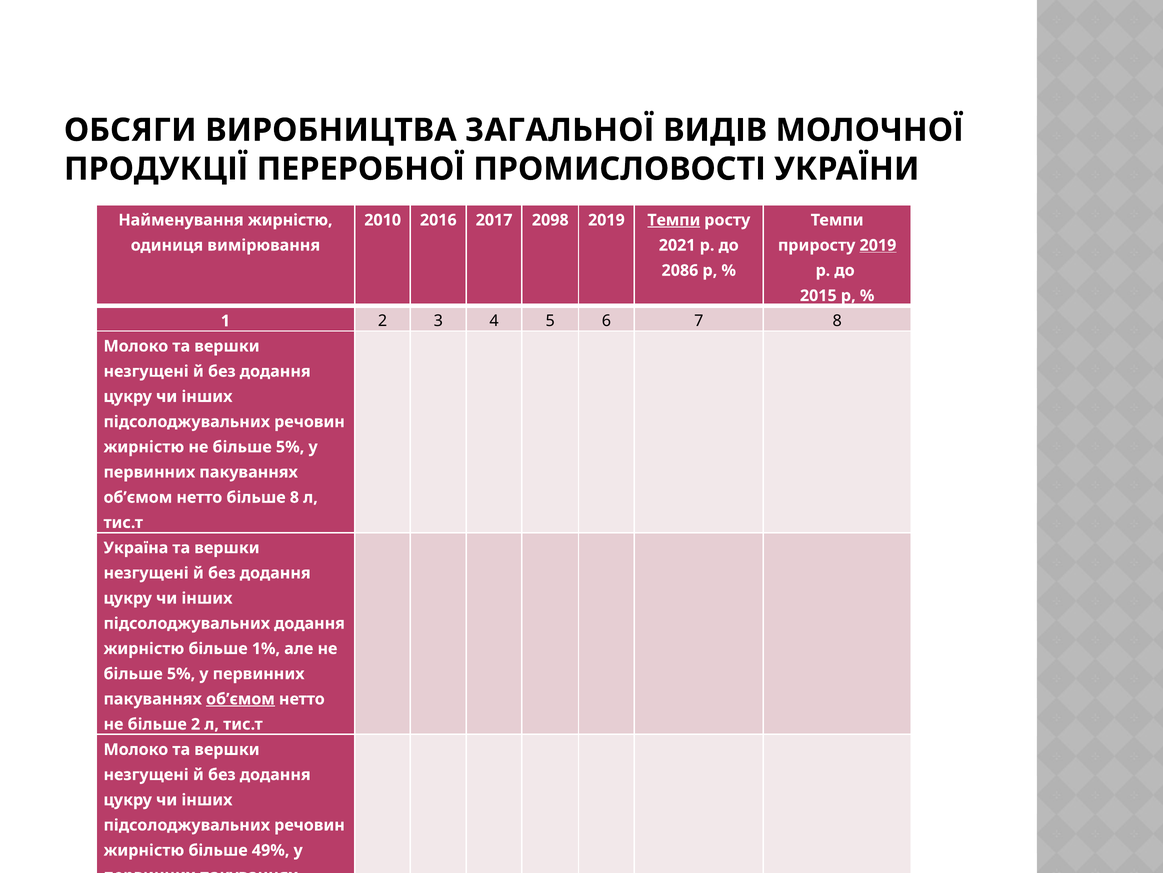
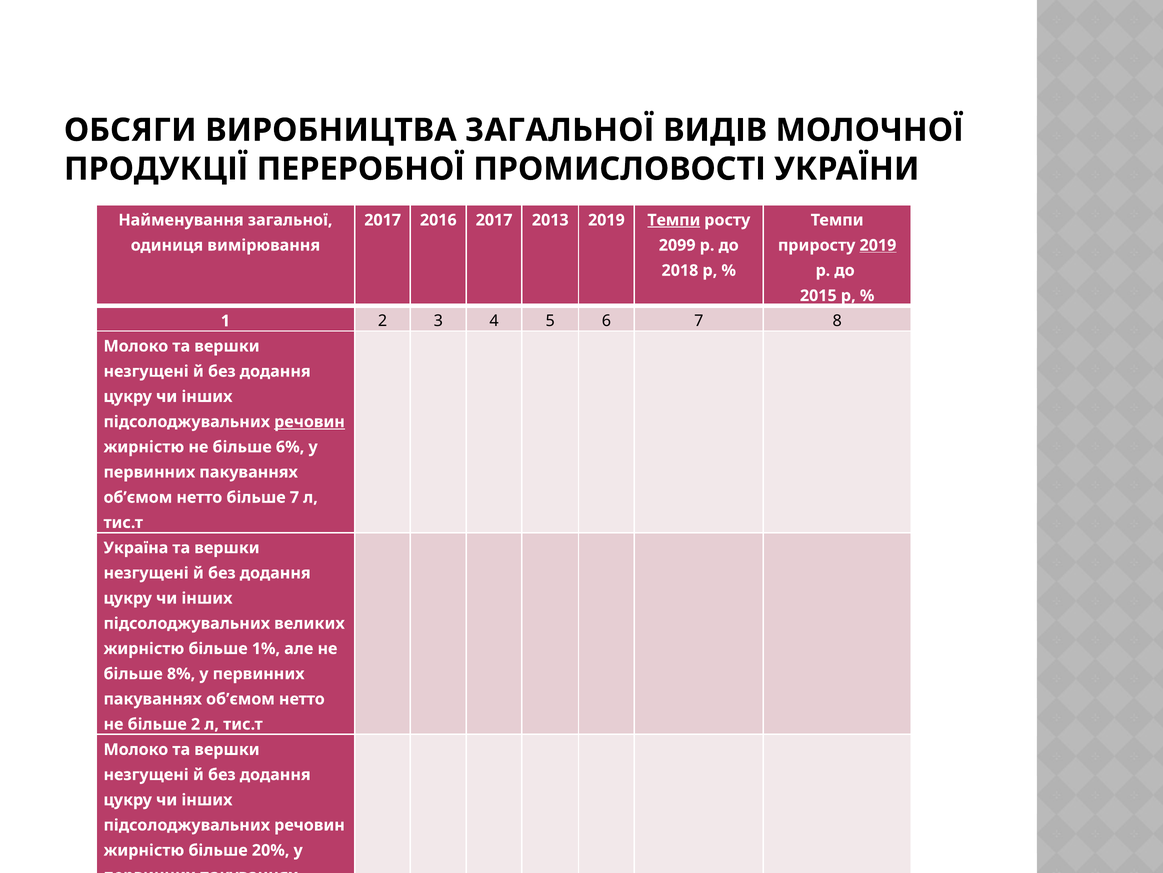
Найменування жирністю: жирністю -> загальної (290, 220)
2010: 2010 -> 2017 (383, 220)
2098: 2098 -> 2013 (550, 220)
2021: 2021 -> 2099 (677, 245)
2086: 2086 -> 2018 (680, 270)
речовин underline: none -> present (309, 421)
жирністю не більше 5%: 5% -> 6% (290, 447)
більше 8: 8 -> 7 (294, 497)
підсолоджувальних додання: додання -> великих (309, 623)
5%: 5% -> 8% (181, 673)
об’ємом underline: present -> none (240, 699)
49%: 49% -> 20% (271, 850)
